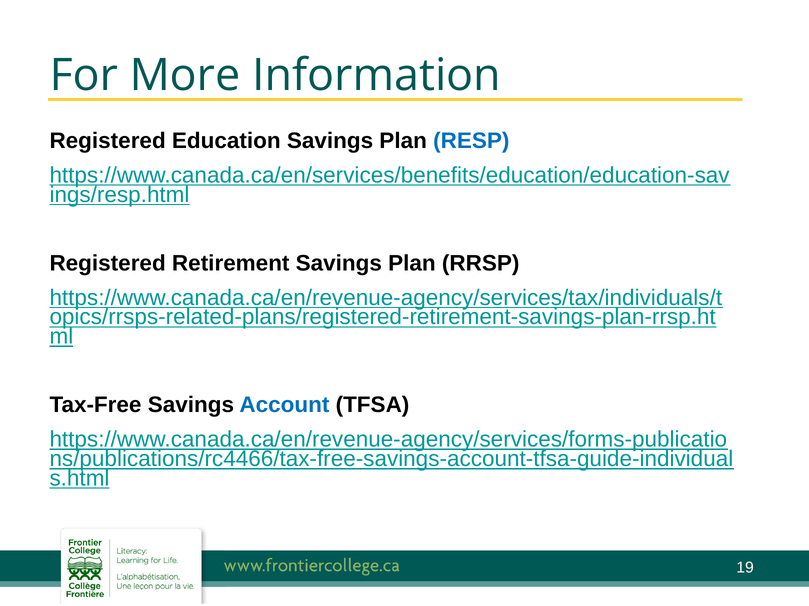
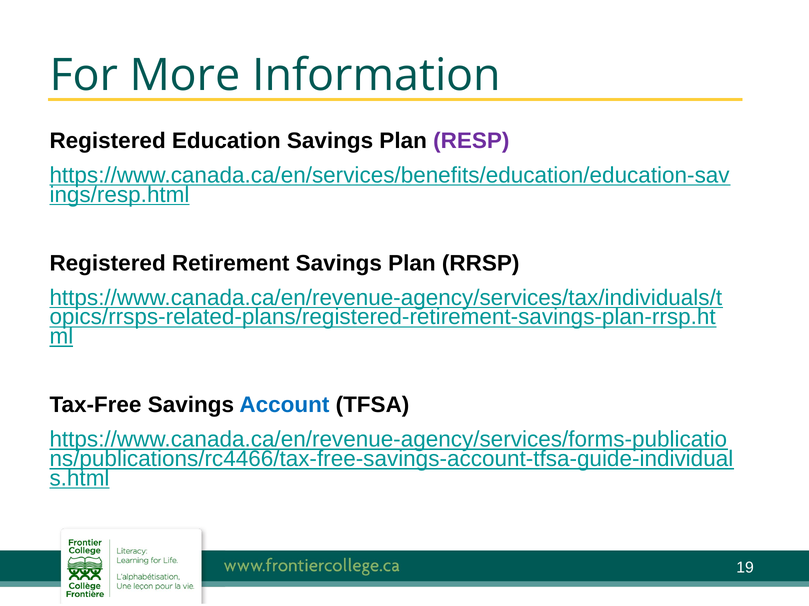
RESP colour: blue -> purple (471, 141)
